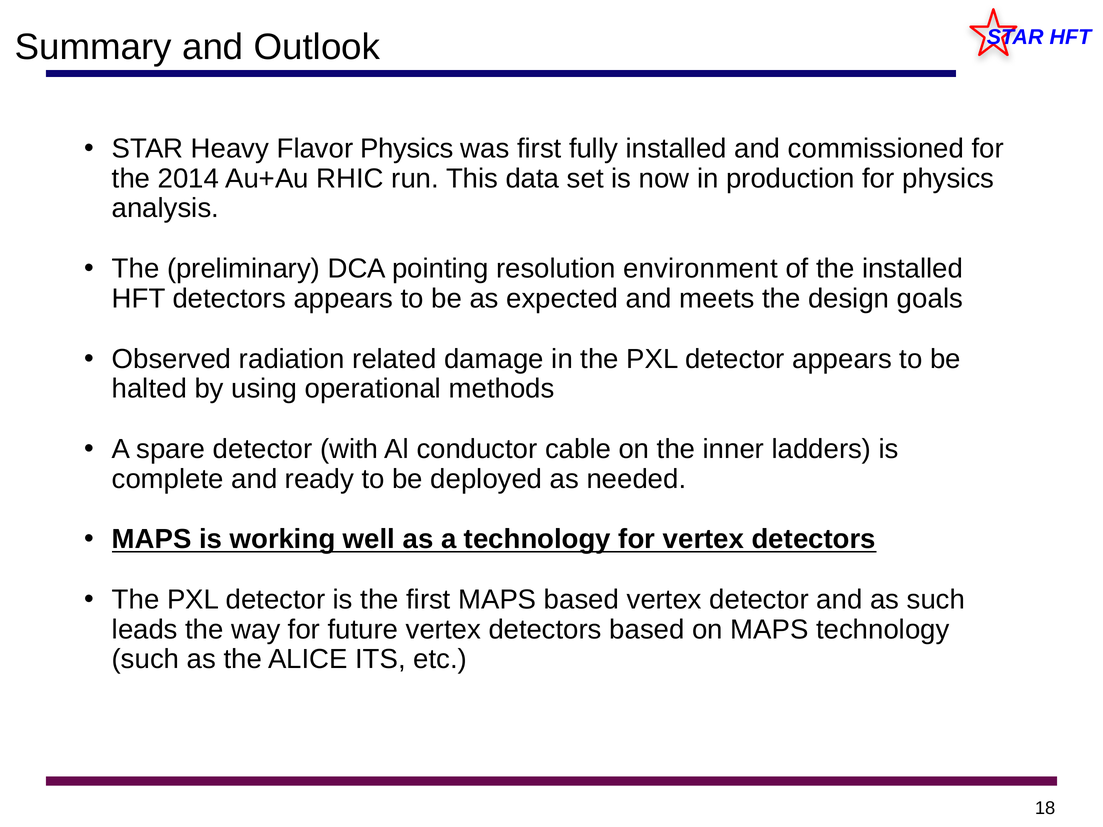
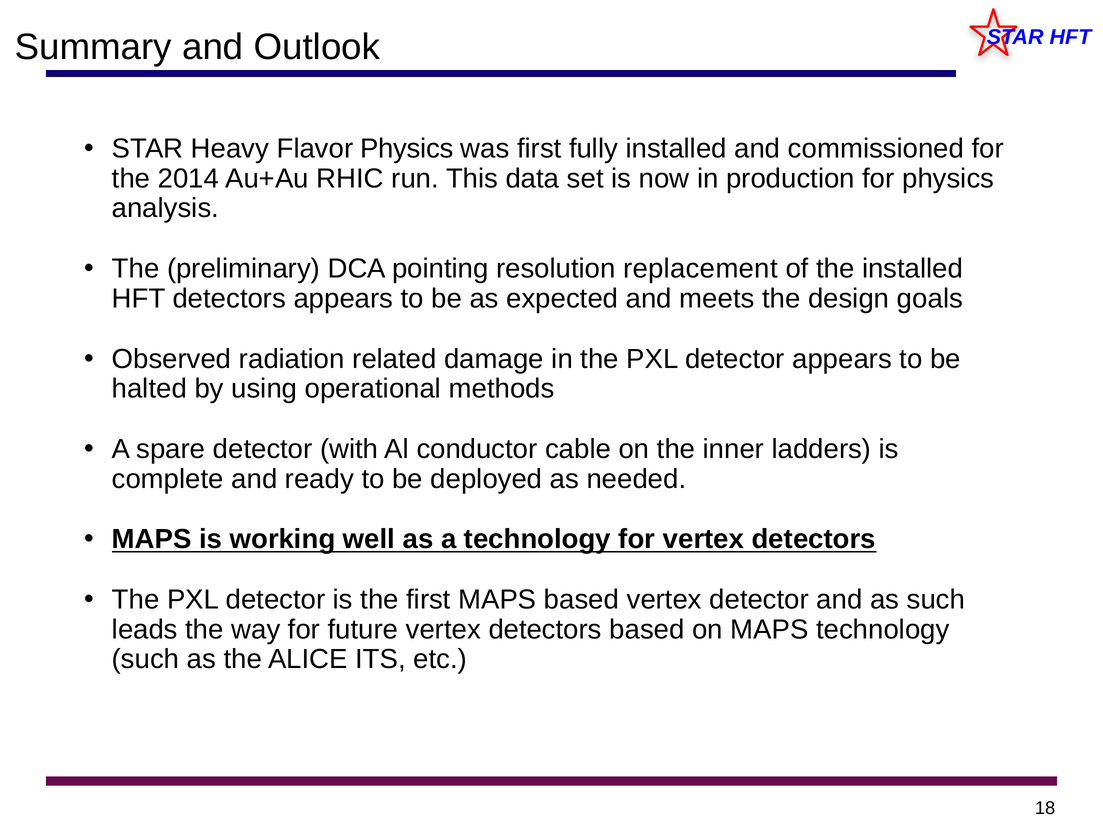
environment: environment -> replacement (700, 269)
